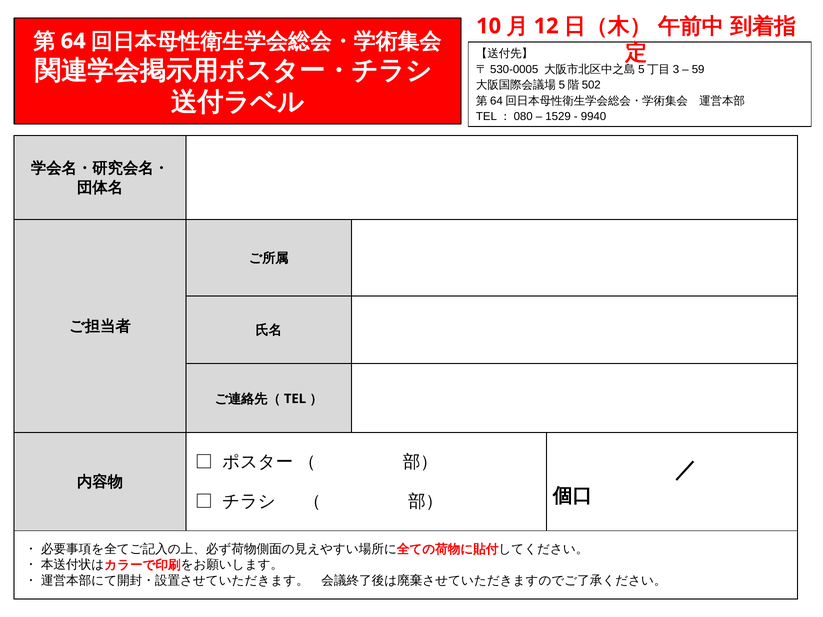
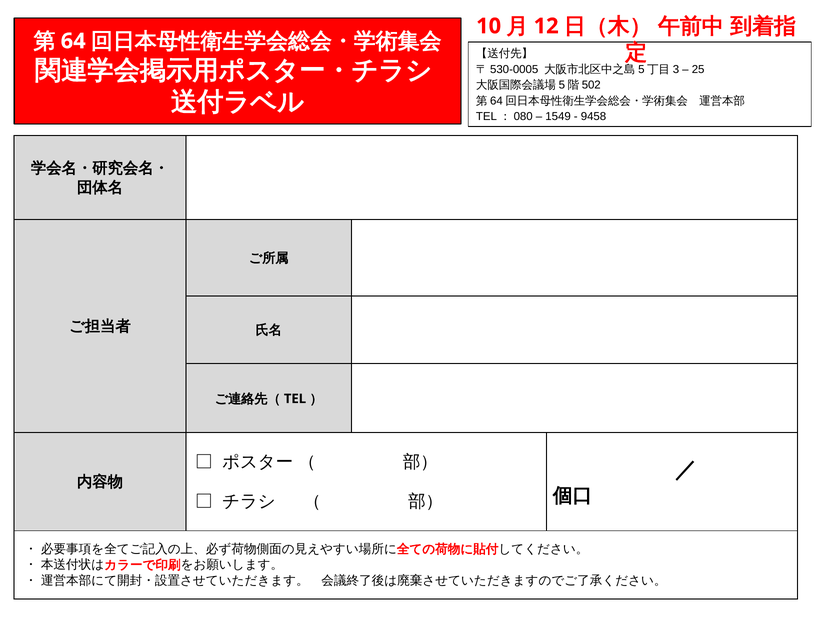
59: 59 -> 25 (698, 69)
1529: 1529 -> 1549 (558, 117)
9940: 9940 -> 9458 (594, 117)
